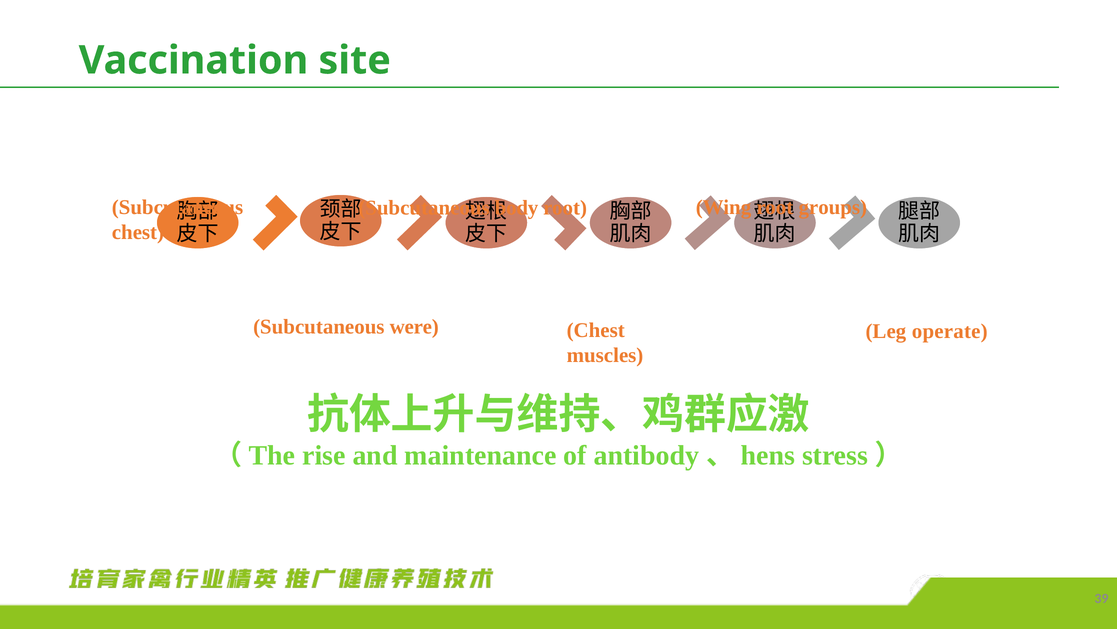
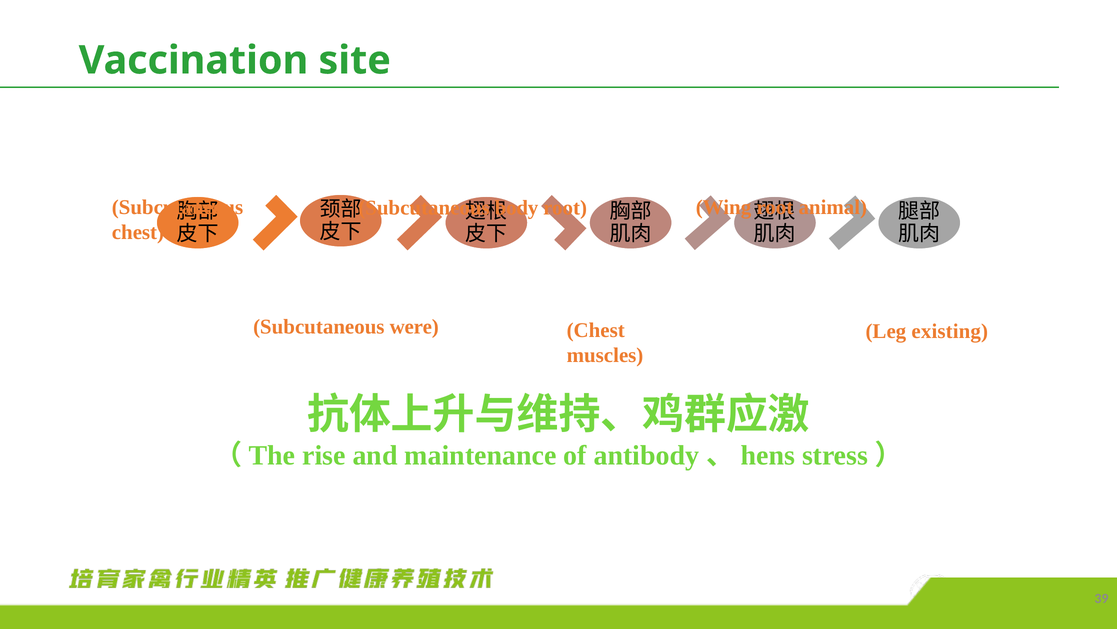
groups: groups -> animal (833, 207)
operate: operate -> existing (950, 331)
